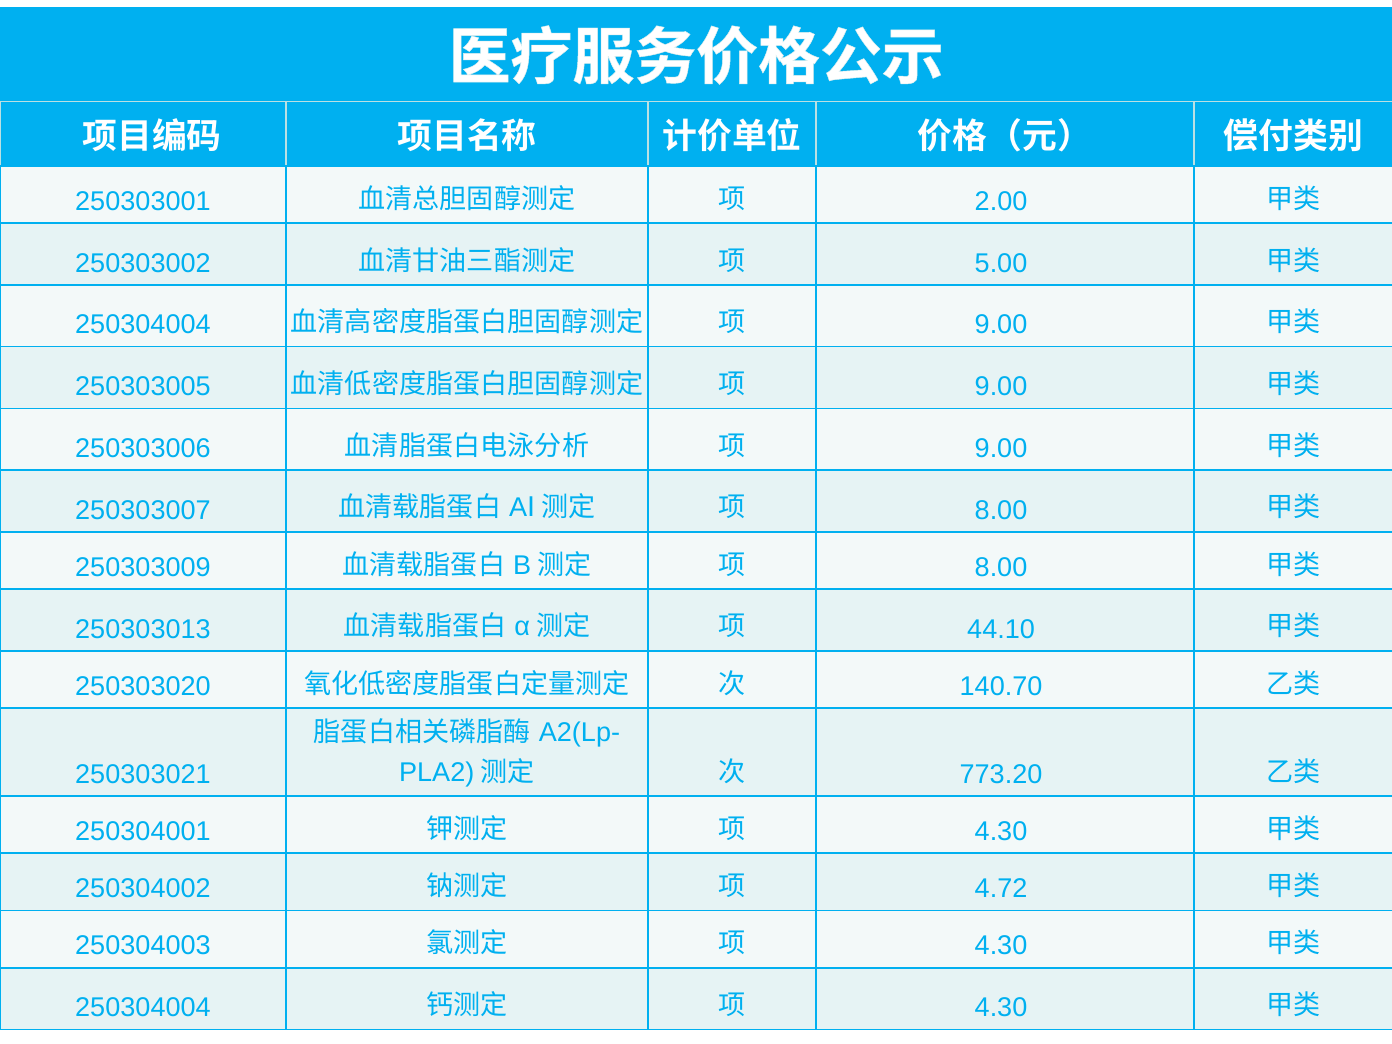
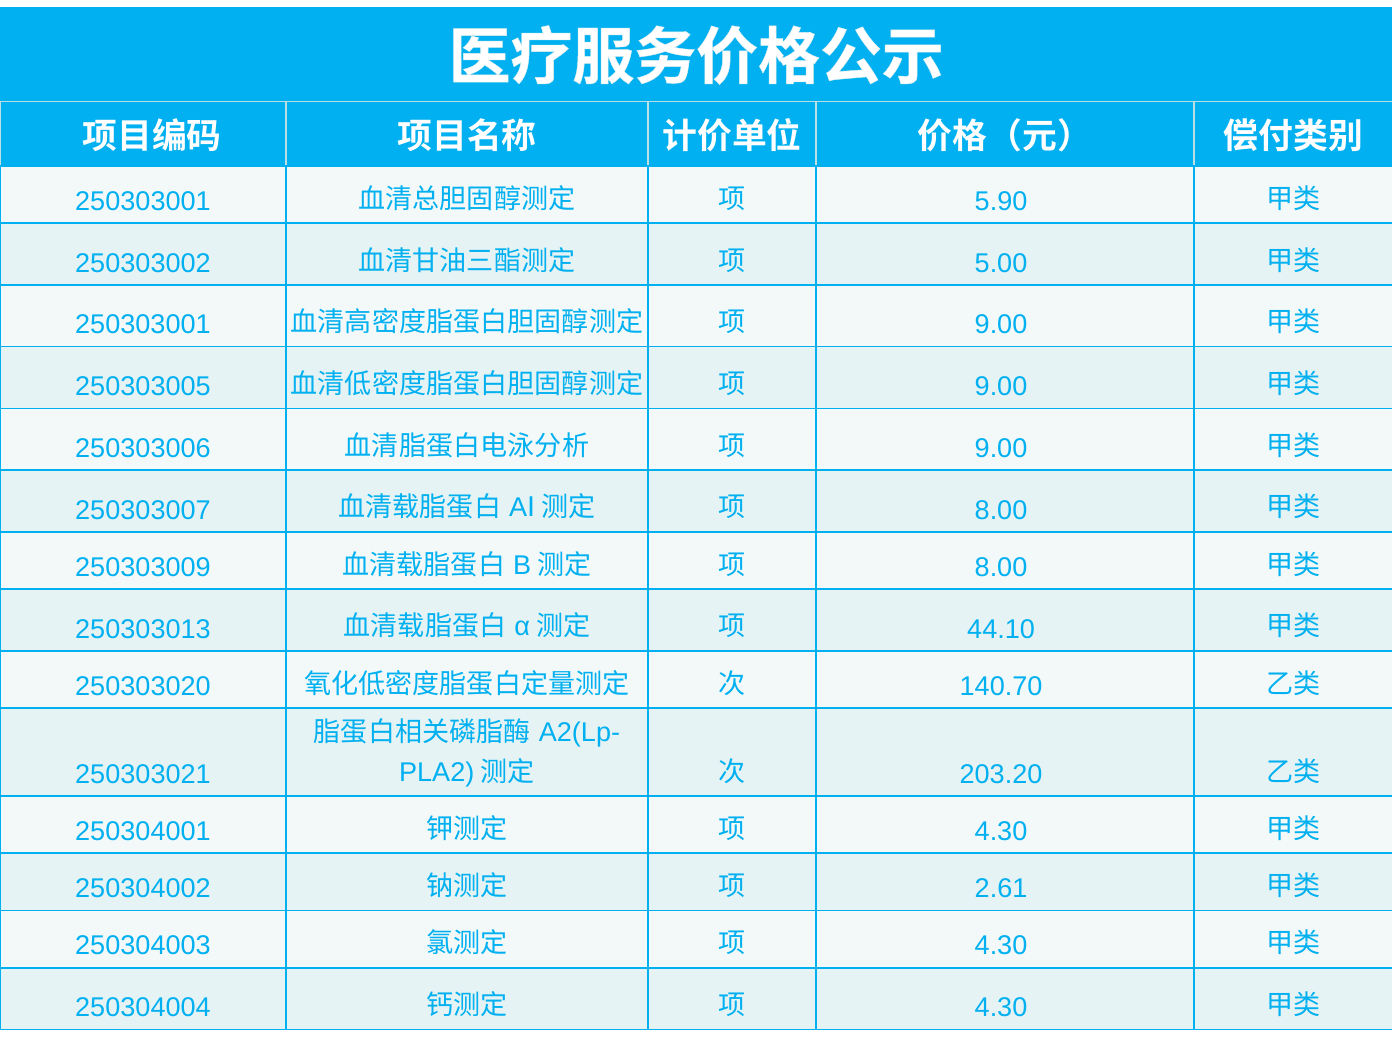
2.00: 2.00 -> 5.90 (1001, 202)
250304004: 250304004 -> 250303001 (143, 325)
773.20: 773.20 -> 203.20 (1001, 774)
4.72: 4.72 -> 2.61 (1001, 889)
